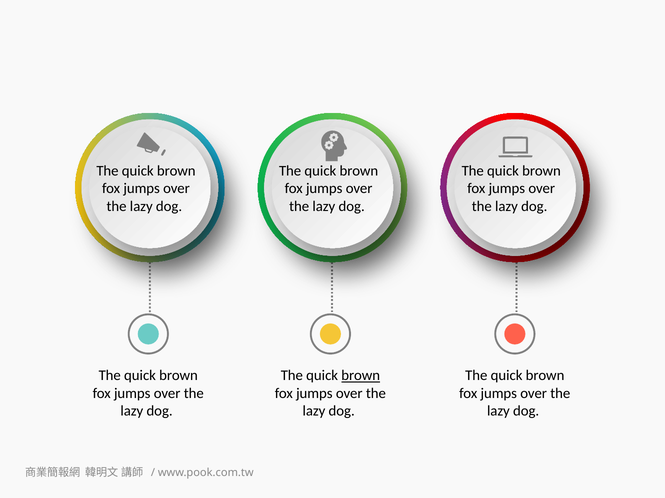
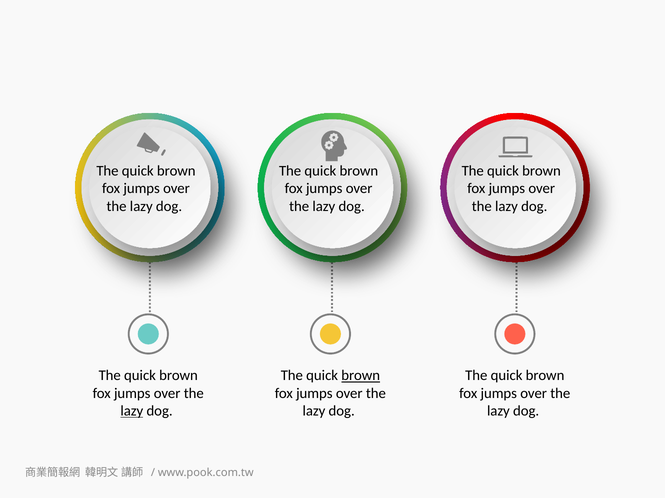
lazy underline: none -> present (132, 411)
